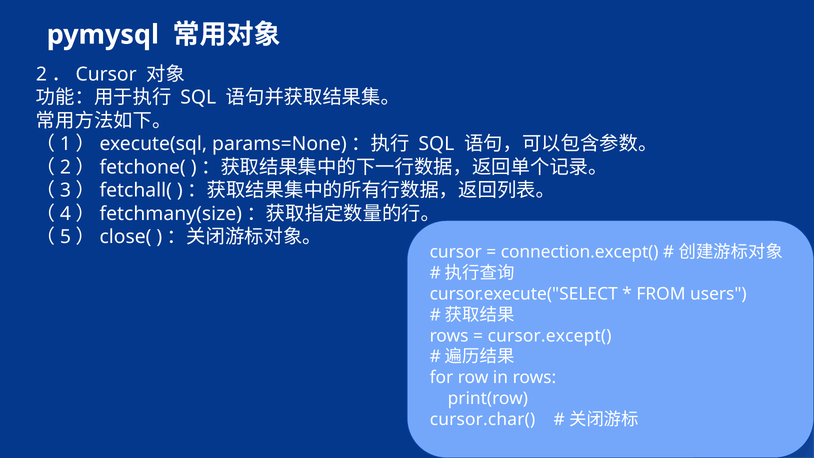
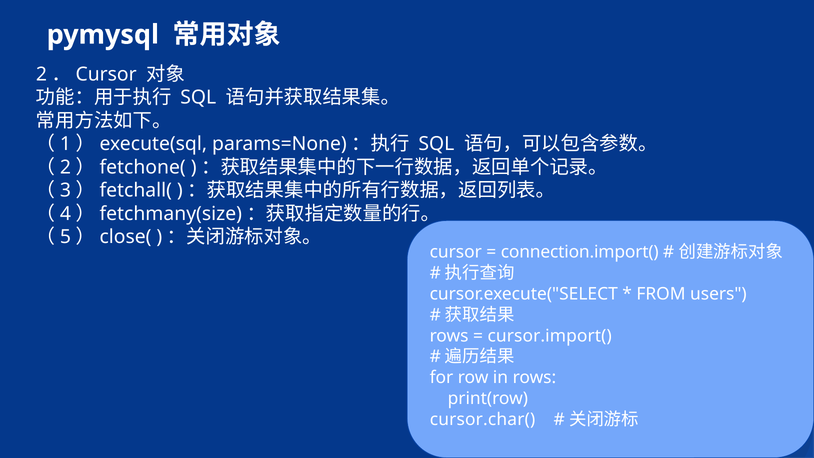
connection.except(: connection.except( -> connection.import( (580, 252)
cursor.except(: cursor.except( -> cursor.import( (550, 335)
